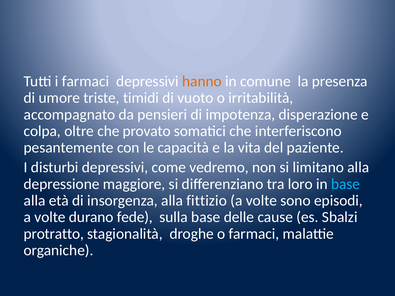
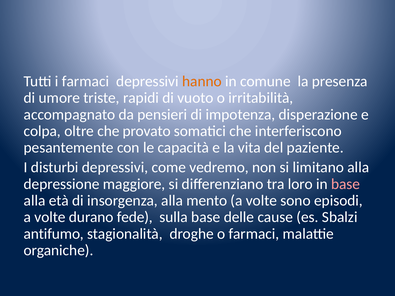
timidi: timidi -> rapidi (141, 98)
base colour: light blue -> pink (346, 184)
fittizio: fittizio -> mento (207, 201)
protratto: protratto -> antifumo (54, 234)
